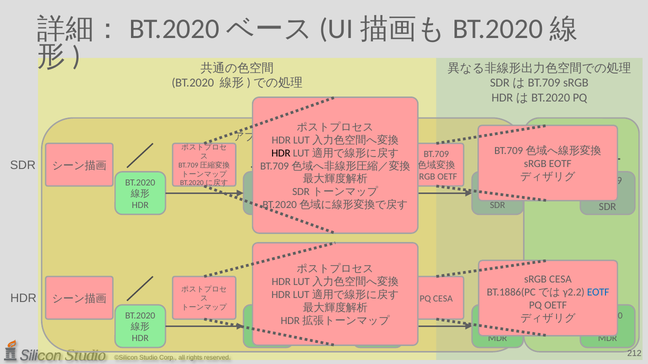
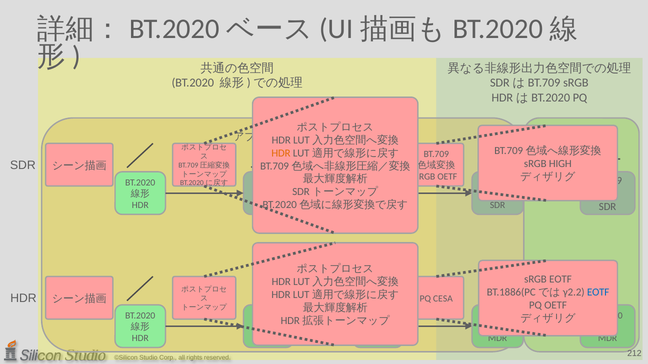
HDR colour: black -> orange (281, 153)
sRGB EOTF: EOTF -> HIGH (560, 164)
CESA: CESA -> EOTF (560, 280)
